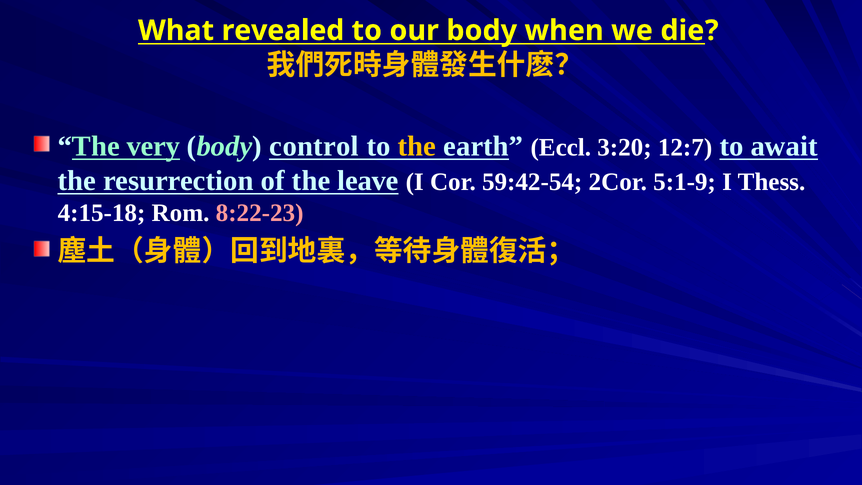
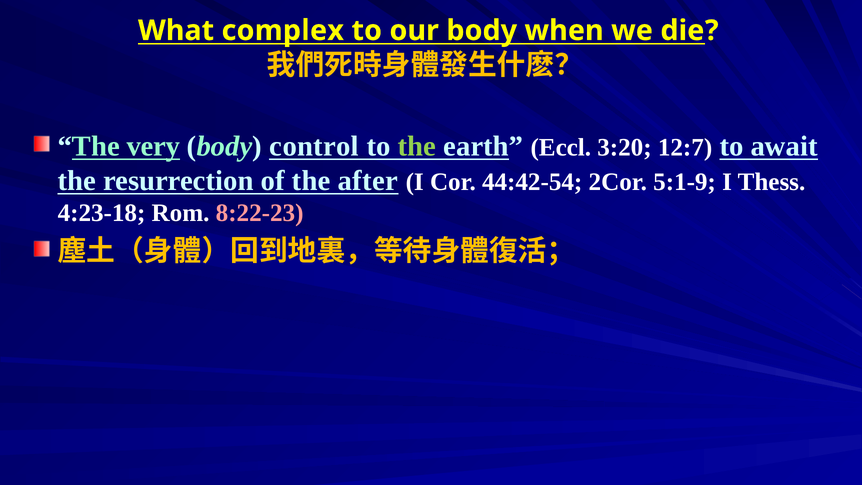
revealed: revealed -> complex (283, 31)
the colour: yellow -> light green (417, 146)
leave: leave -> after (368, 181)
59:42-54: 59:42-54 -> 44:42-54 (532, 182)
4:15-18: 4:15-18 -> 4:23-18 (102, 213)
